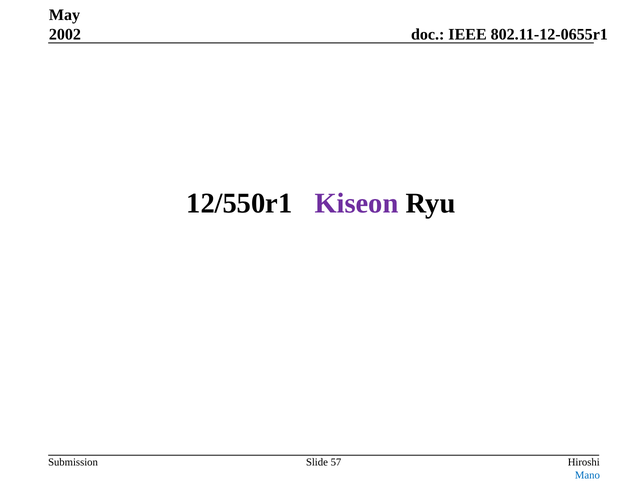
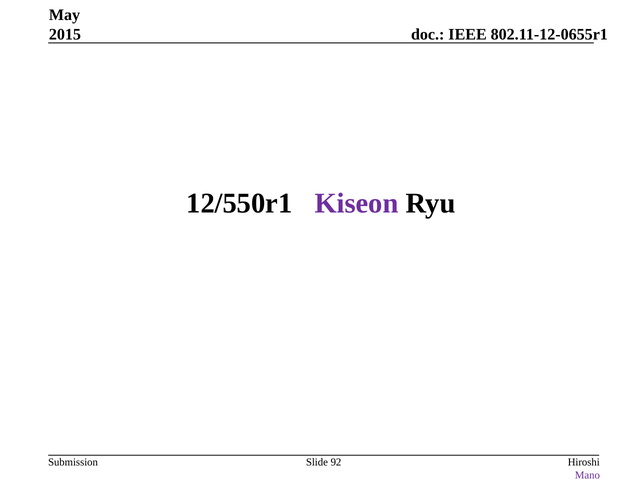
2002: 2002 -> 2015 (65, 34)
57: 57 -> 92 (336, 462)
Mano colour: blue -> purple (587, 475)
